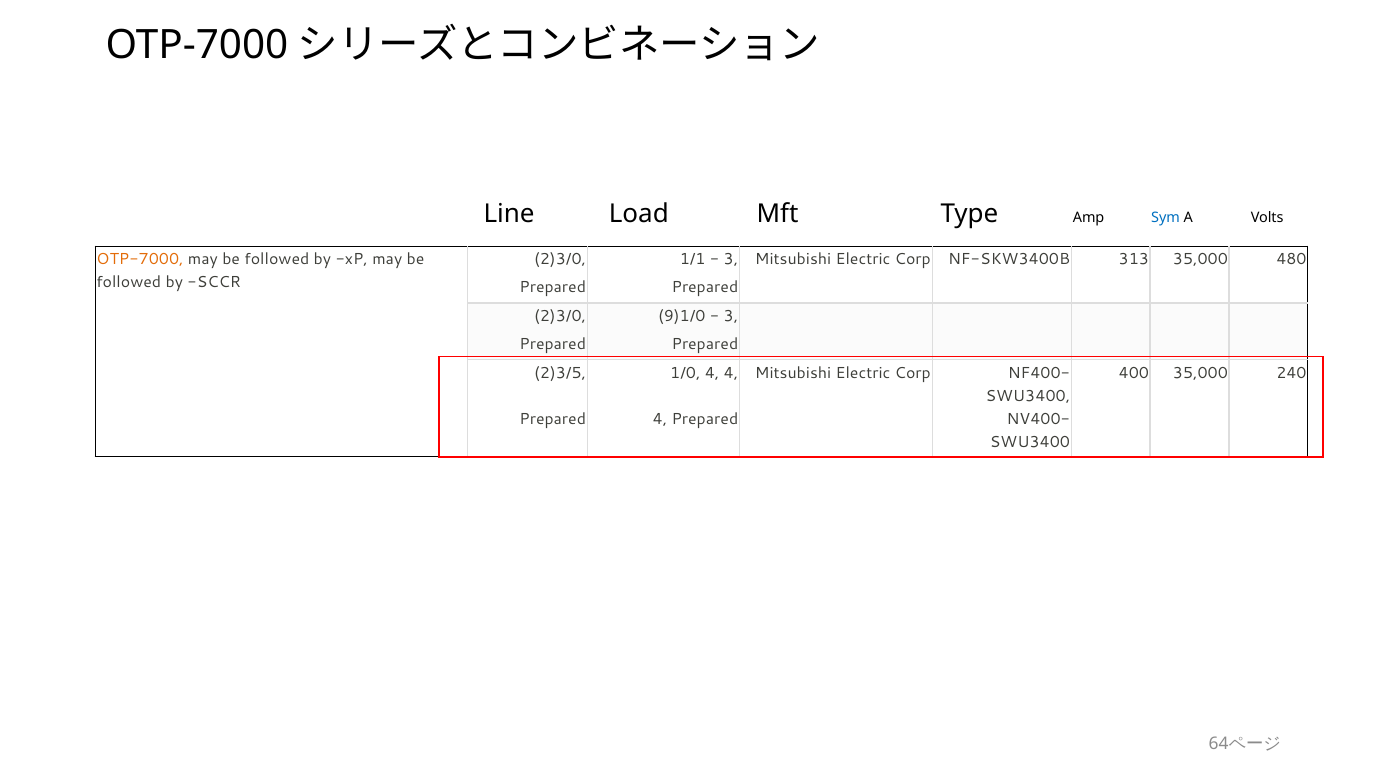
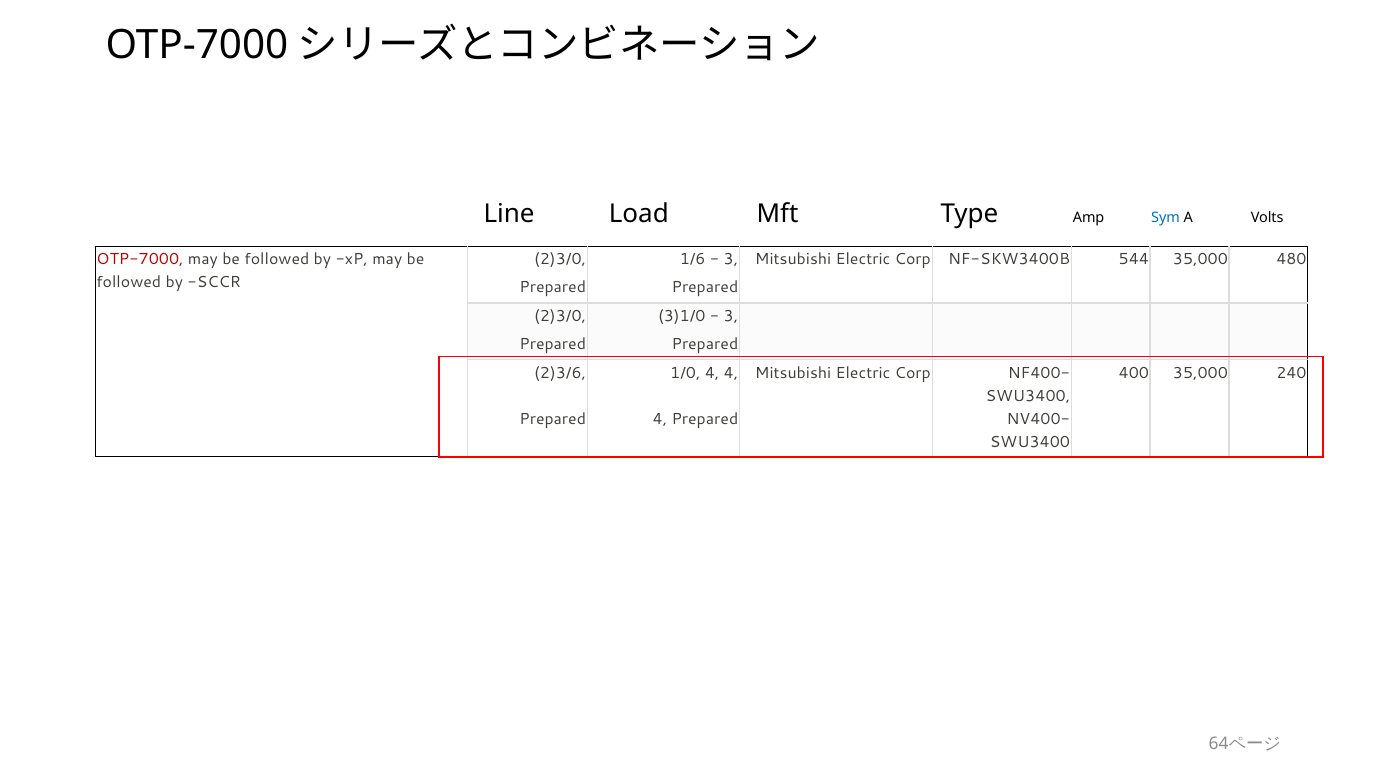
OTP-7000 colour: orange -> red (140, 260)
1/1: 1/1 -> 1/6 (693, 260)
313: 313 -> 544 (1134, 260)
9)1/0: 9)1/0 -> 3)1/0 (682, 316)
2)3/5: 2)3/5 -> 2)3/6 (560, 373)
